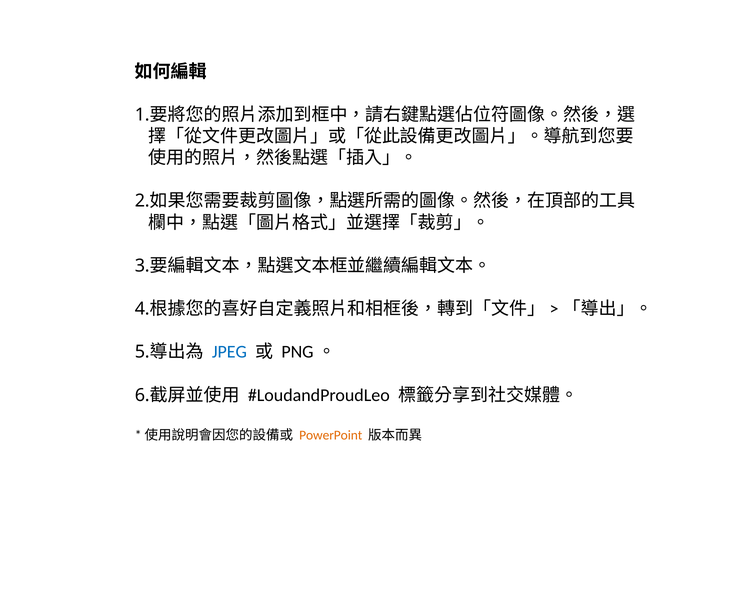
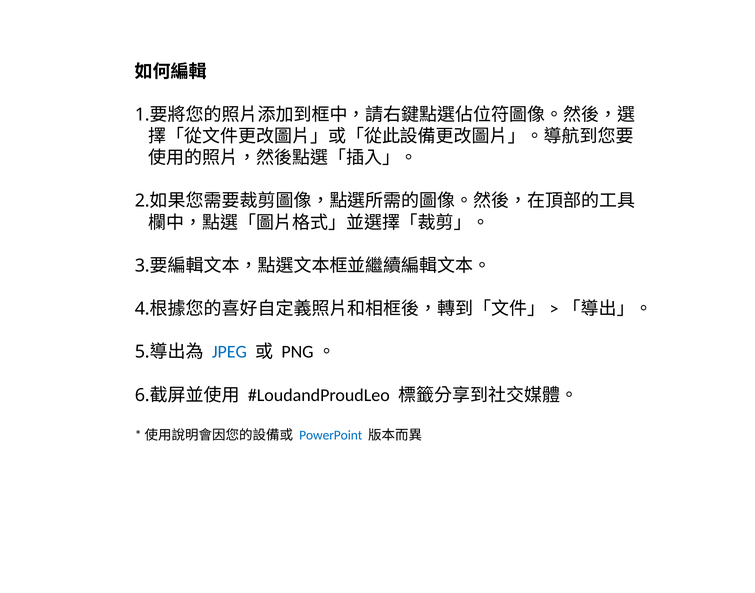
PowerPoint colour: orange -> blue (331, 435)
